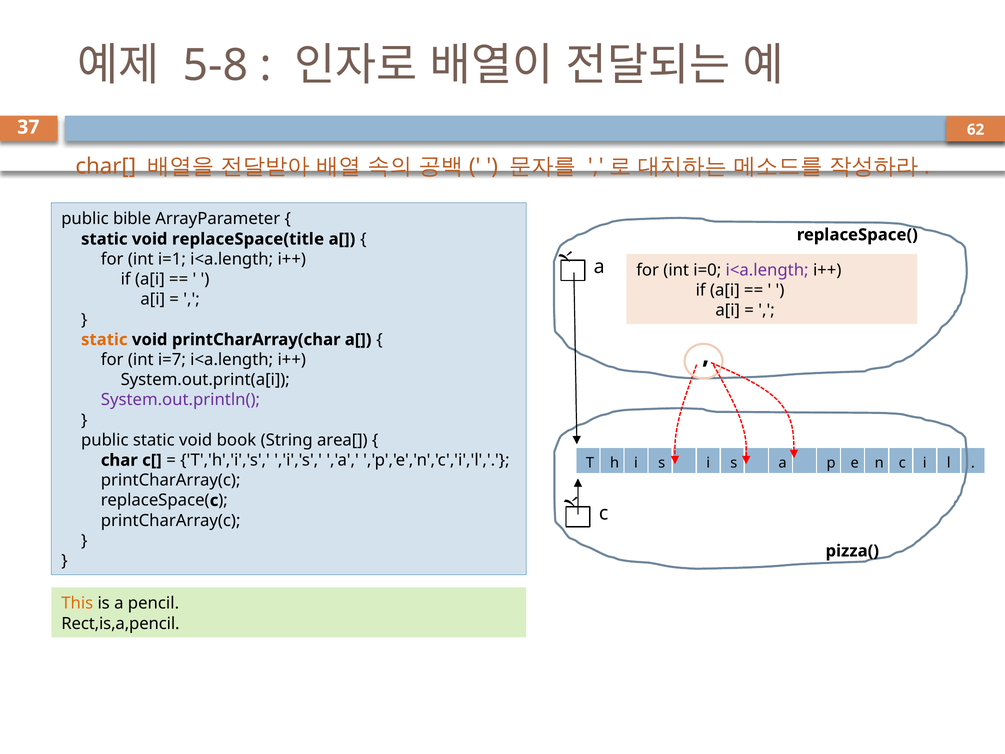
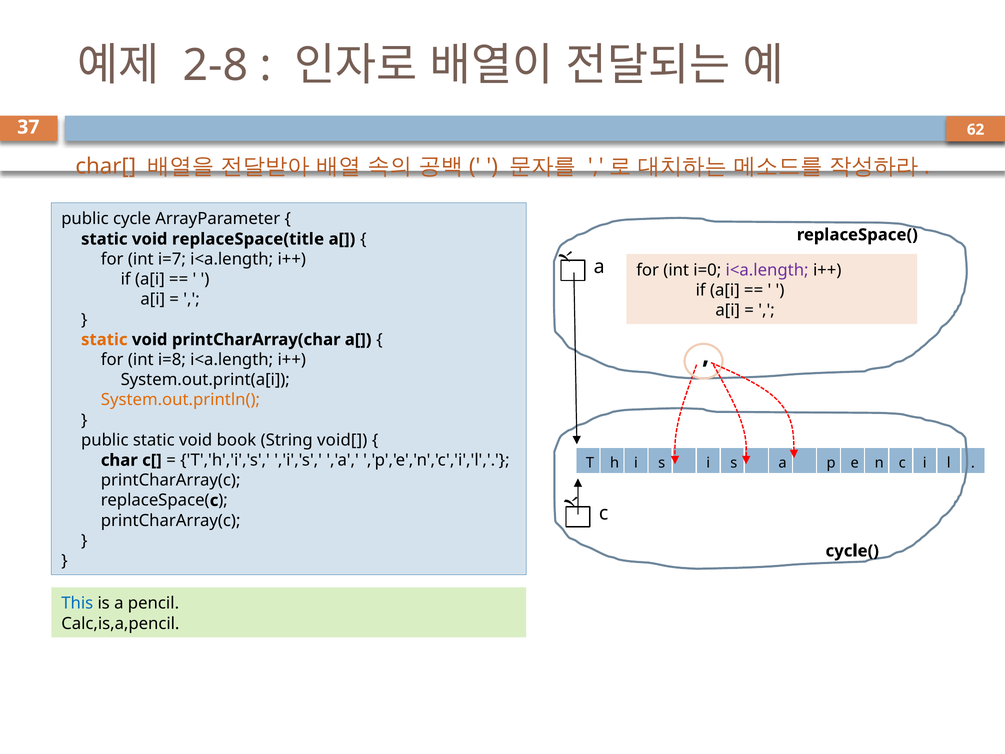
5-8: 5-8 -> 2-8 (215, 66)
bible: bible -> cycle (132, 219)
i=1: i=1 -> i=7 (172, 259)
i=7: i=7 -> i=8 (172, 360)
System.out.println( colour: purple -> orange (180, 400)
area[: area[ -> void[ (342, 440)
pizza(: pizza( -> cycle( (852, 551)
This colour: orange -> blue (77, 603)
Rect,is,a,pencil: Rect,is,a,pencil -> Calc,is,a,pencil (120, 623)
